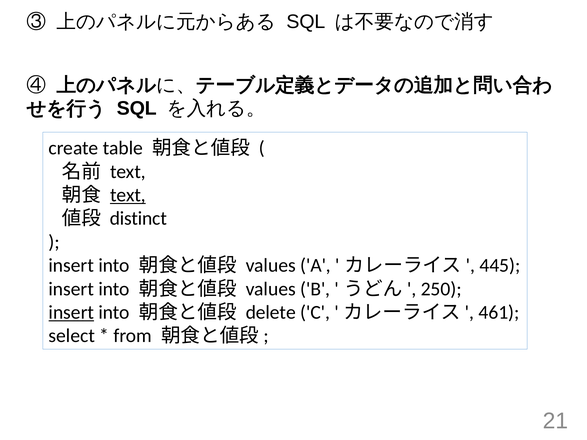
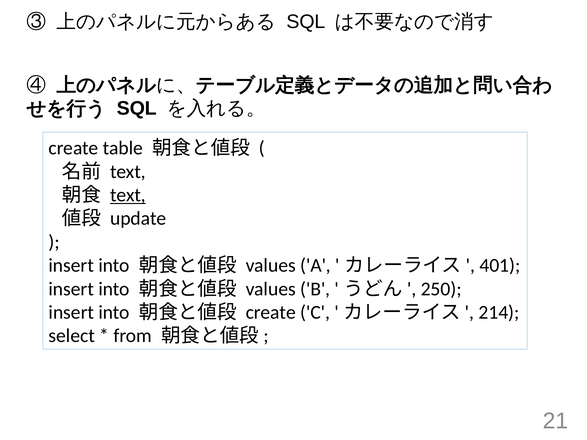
distinct: distinct -> update (138, 219)
445: 445 -> 401 (500, 266)
insert underline: present -> none (71, 313)
delete: delete -> create (271, 313)
461: 461 -> 214 (499, 313)
